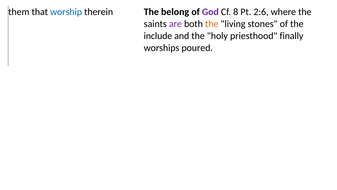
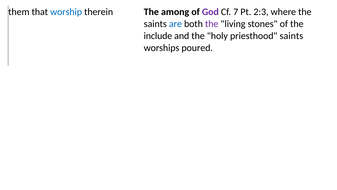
belong: belong -> among (175, 12)
8: 8 -> 7 (236, 12)
2:6: 2:6 -> 2:3 (261, 12)
are colour: purple -> blue (175, 24)
the colour: orange -> purple (212, 24)
priesthood finally: finally -> saints (291, 36)
